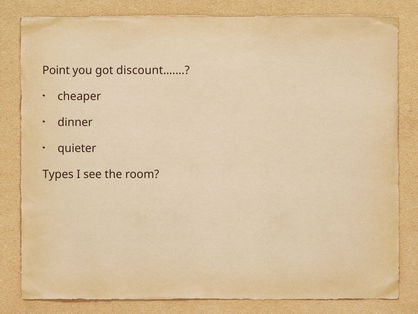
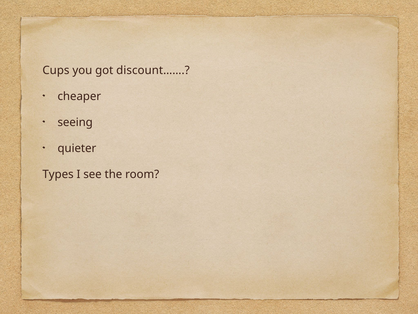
Point: Point -> Cups (56, 70)
dinner: dinner -> seeing (75, 122)
